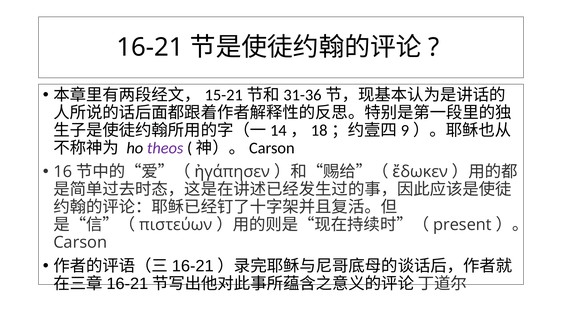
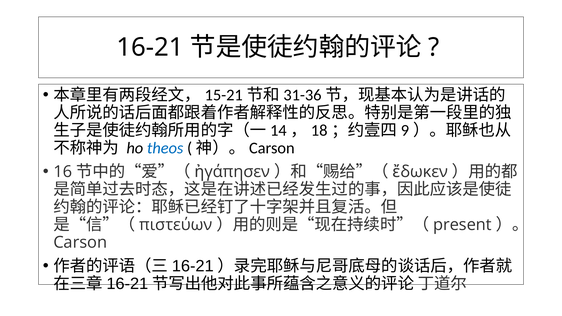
theos colour: purple -> blue (165, 148)
